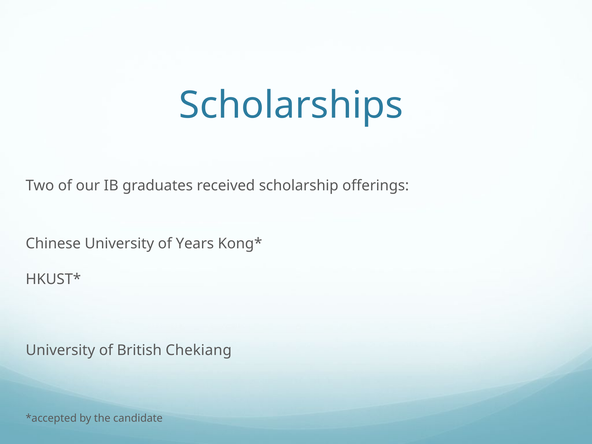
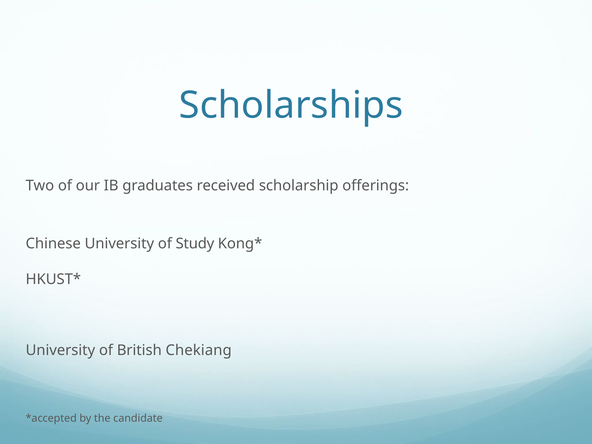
Years: Years -> Study (195, 244)
